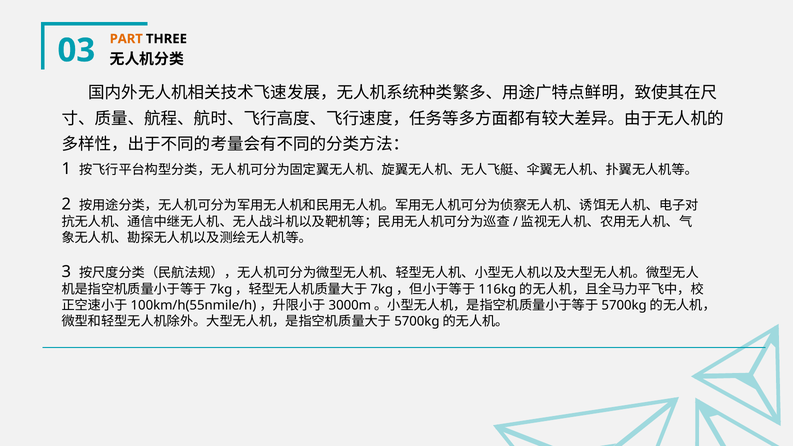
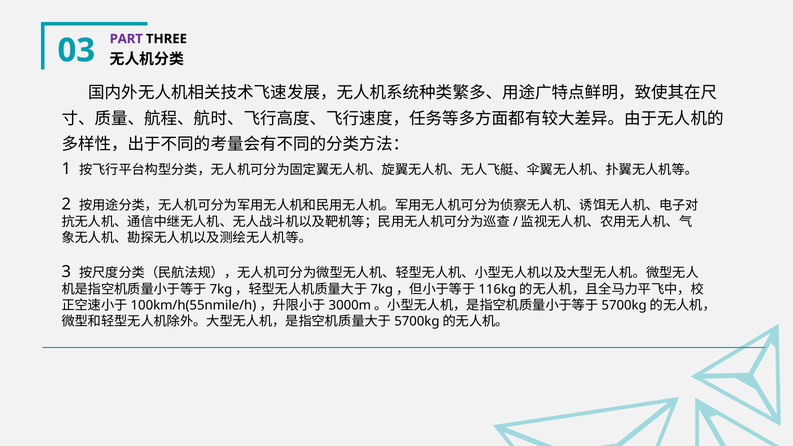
PART colour: orange -> purple (126, 39)
